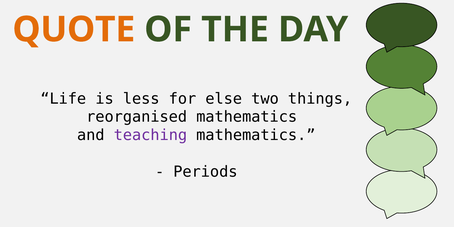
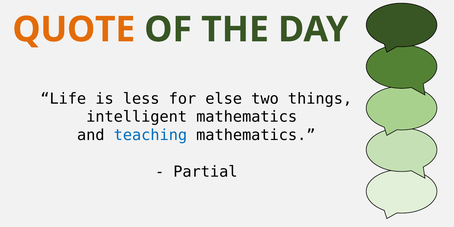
reorganised: reorganised -> intelligent (137, 117)
teaching colour: purple -> blue (150, 135)
Periods: Periods -> Partial (205, 172)
